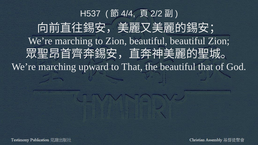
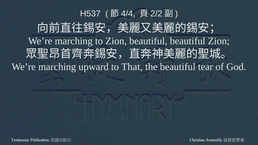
beautiful that: that -> tear (206, 67)
